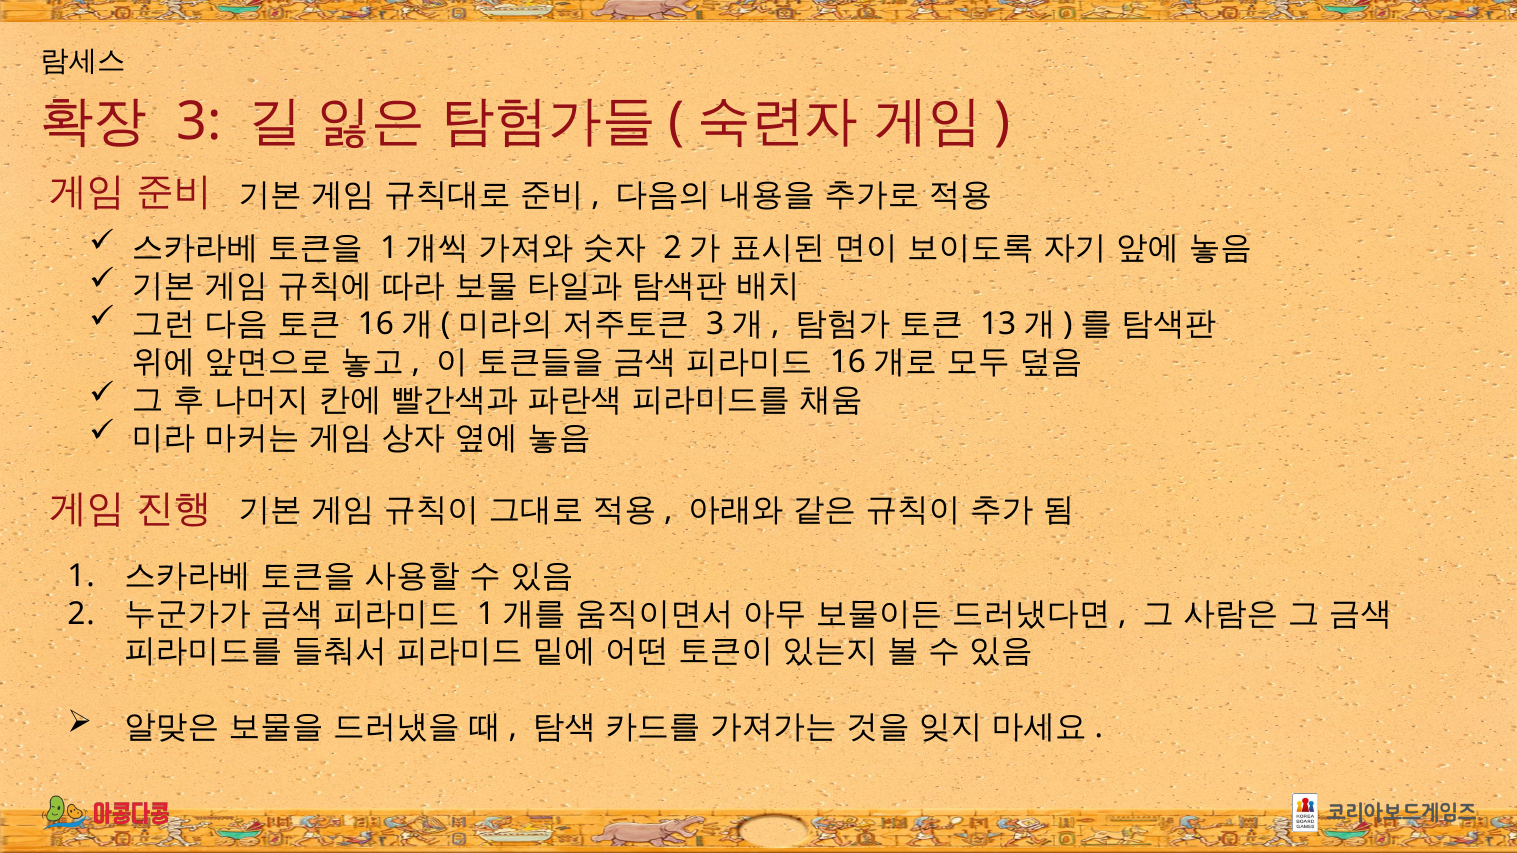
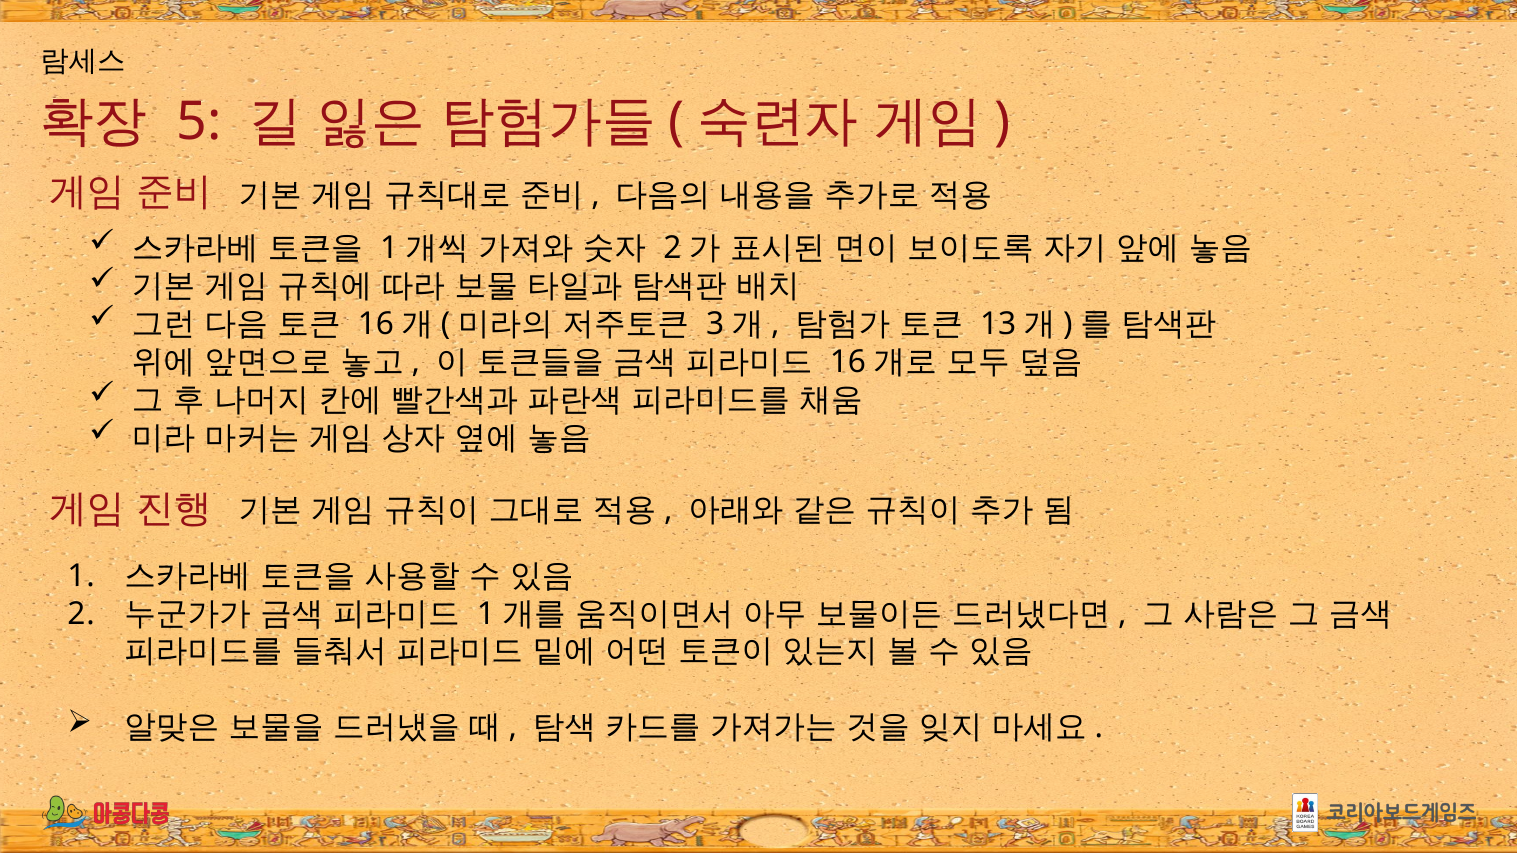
3: 3 -> 5 (199, 121)
